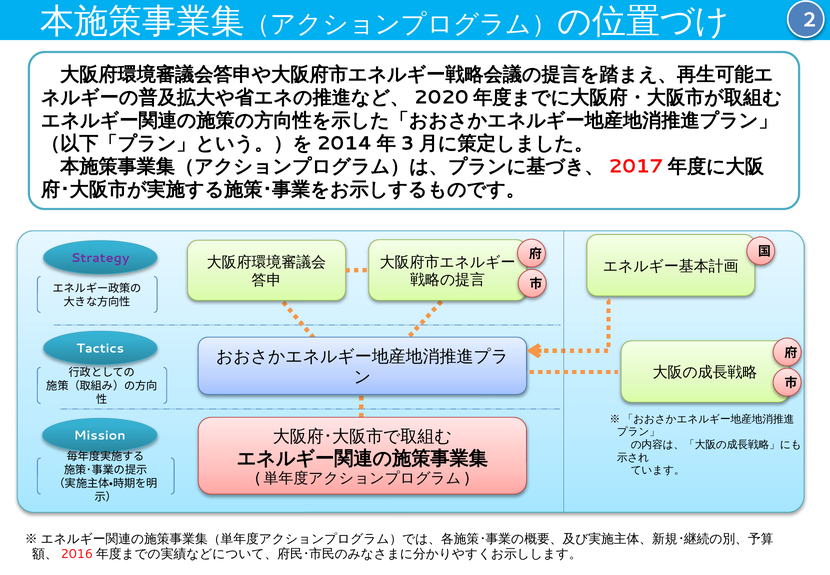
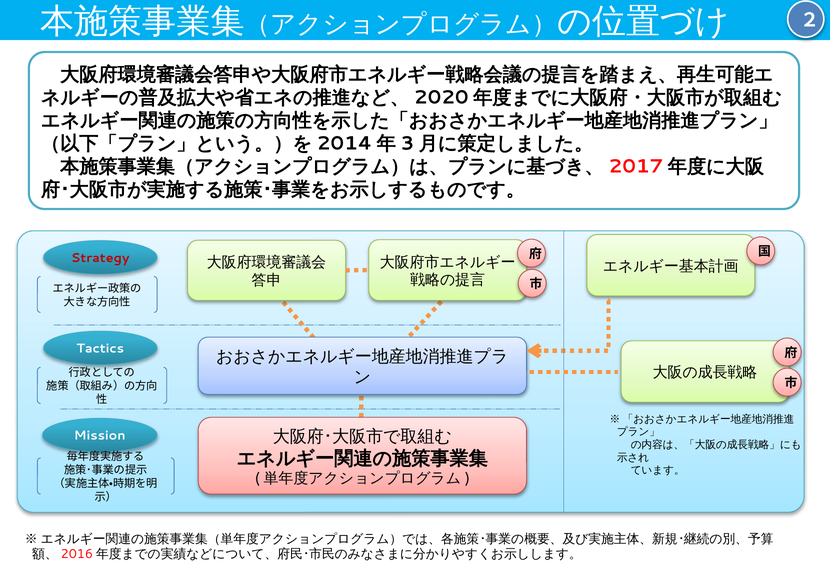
Strategy colour: purple -> red (100, 258)
